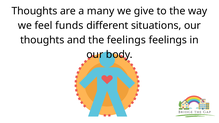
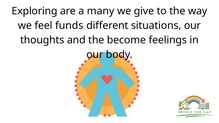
Thoughts: Thoughts -> Exploring (35, 11)
the feelings: feelings -> become (126, 40)
